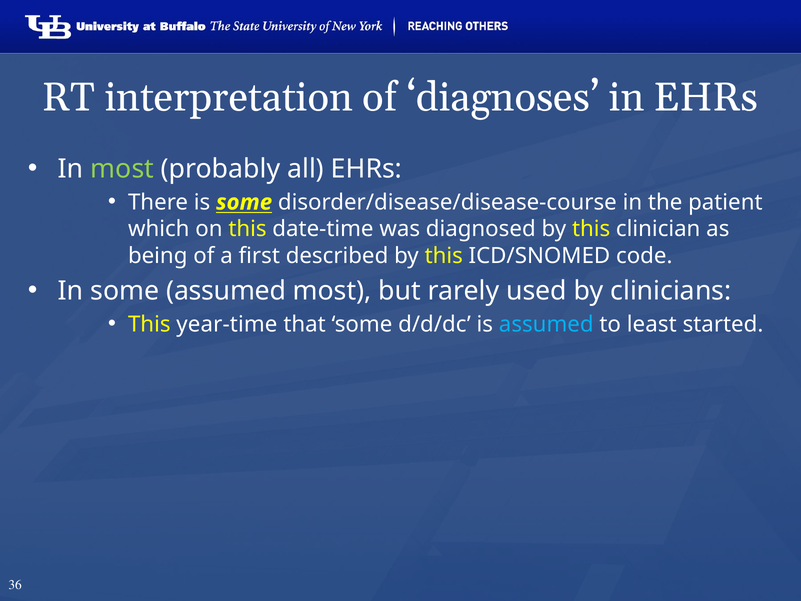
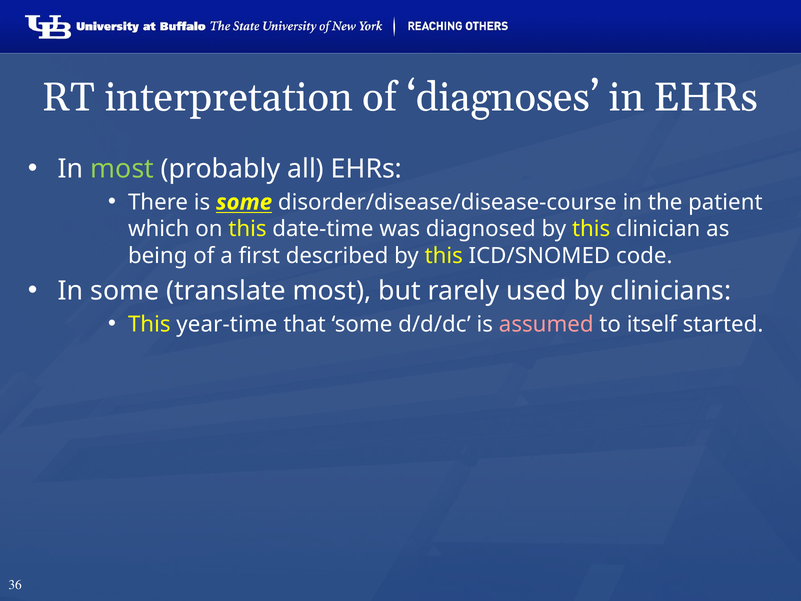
some assumed: assumed -> translate (226, 291)
assumed colour: light blue -> pink (546, 324)
least: least -> itself (652, 324)
